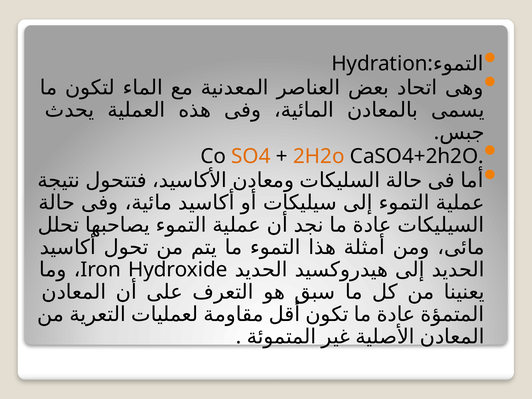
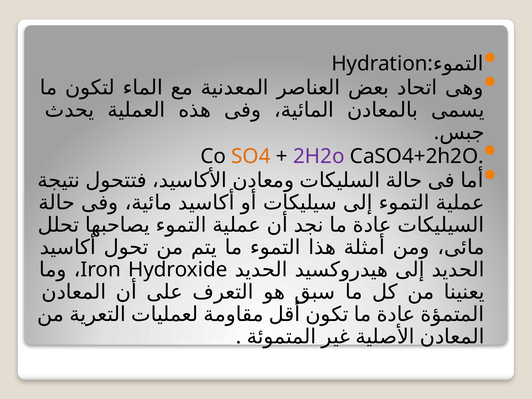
2H2o colour: orange -> purple (319, 156)
